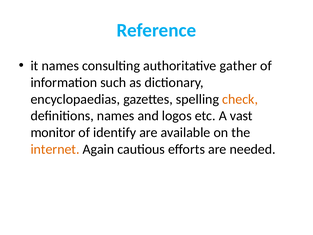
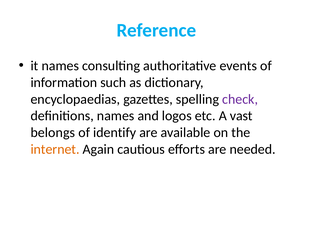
gather: gather -> events (238, 66)
check colour: orange -> purple (240, 99)
monitor: monitor -> belongs (53, 132)
